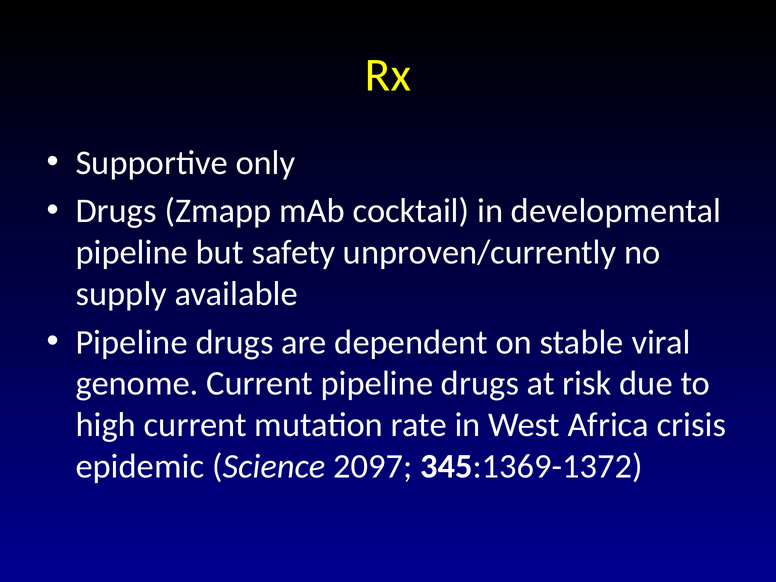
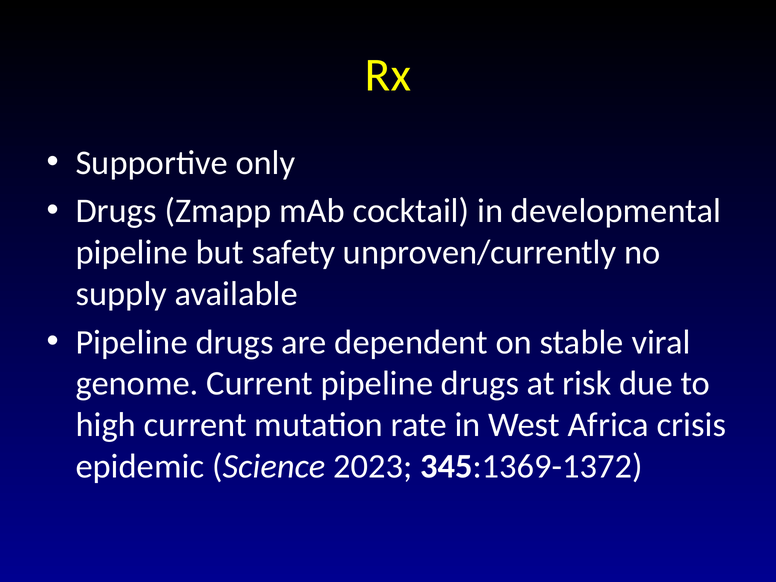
2097: 2097 -> 2023 (373, 466)
